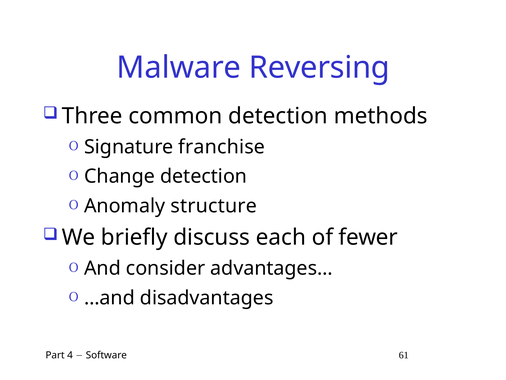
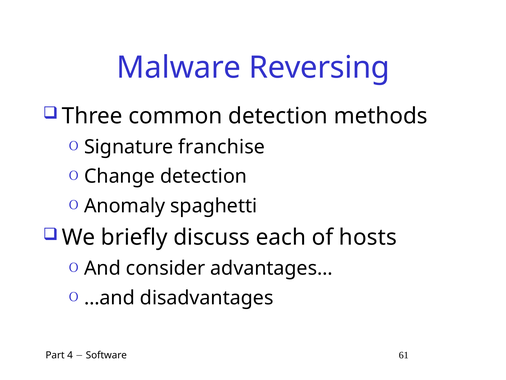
structure: structure -> spaghetti (214, 206)
fewer: fewer -> hosts (368, 237)
